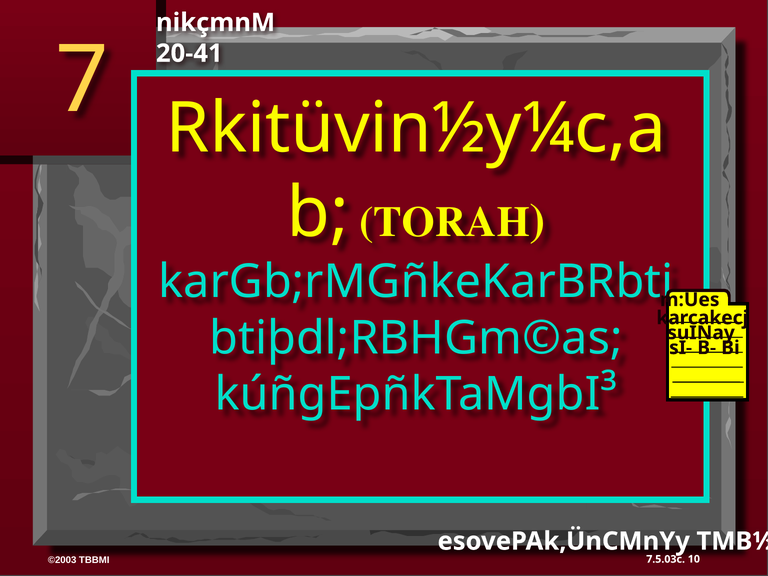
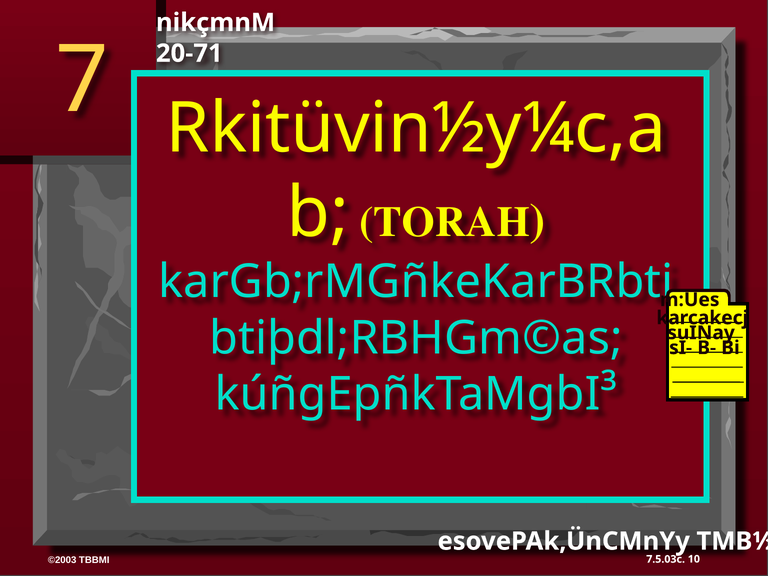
20-41: 20-41 -> 20-71 (189, 53)
